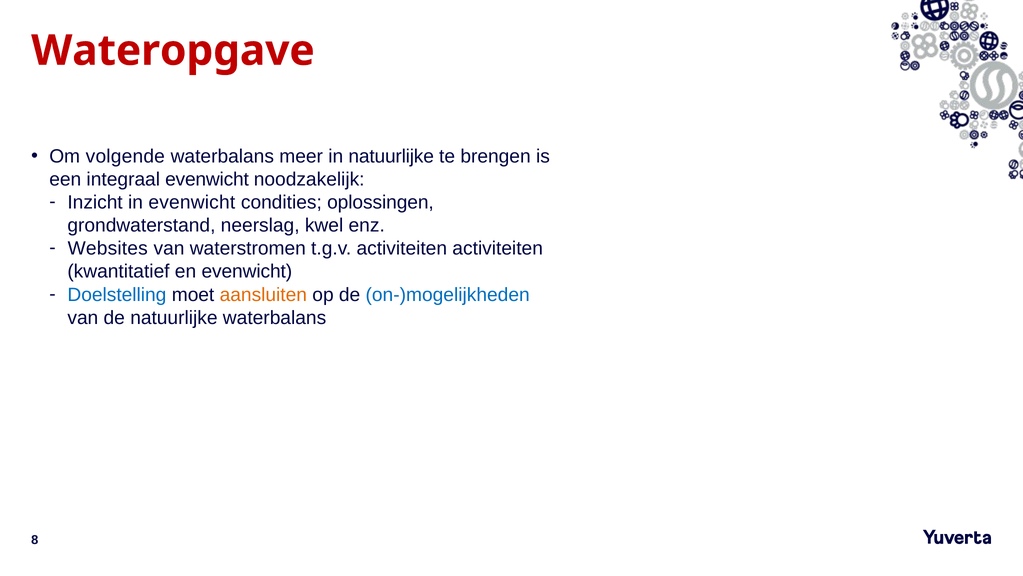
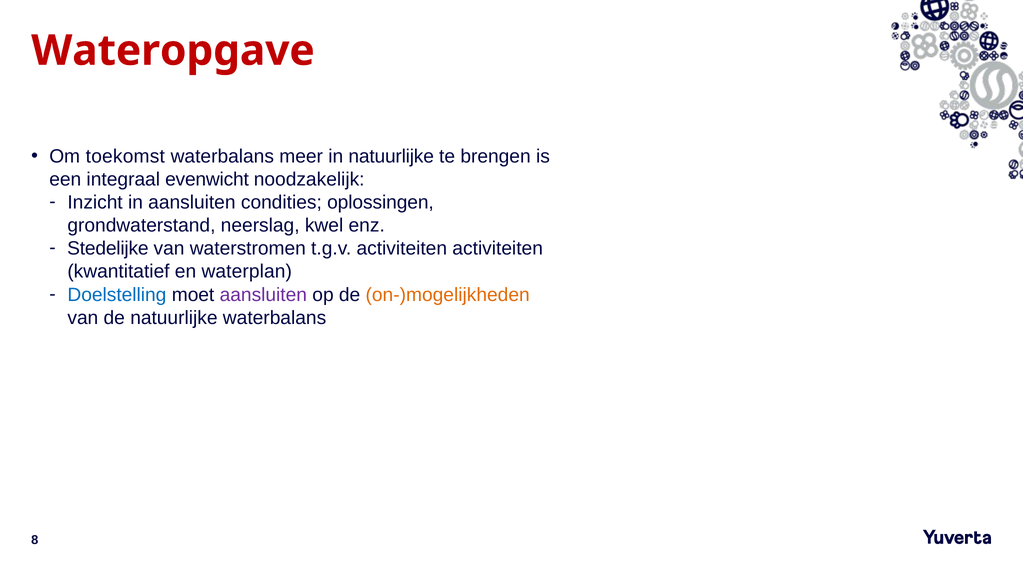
volgende: volgende -> toekomst (125, 156)
in evenwicht: evenwicht -> aansluiten (192, 202)
Websites: Websites -> Stedelijke (108, 248)
en evenwicht: evenwicht -> waterplan (247, 271)
aansluiten colour: orange -> purple (263, 294)
on-)mogelijkheden colour: blue -> orange (448, 294)
